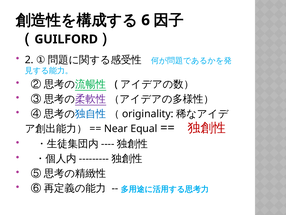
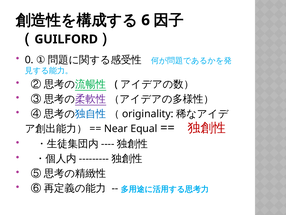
2: 2 -> 0 (29, 60)
